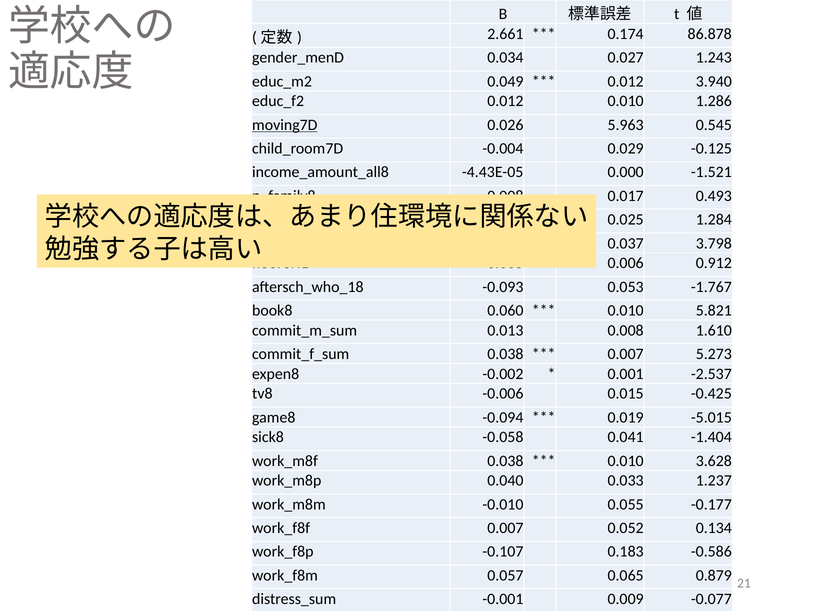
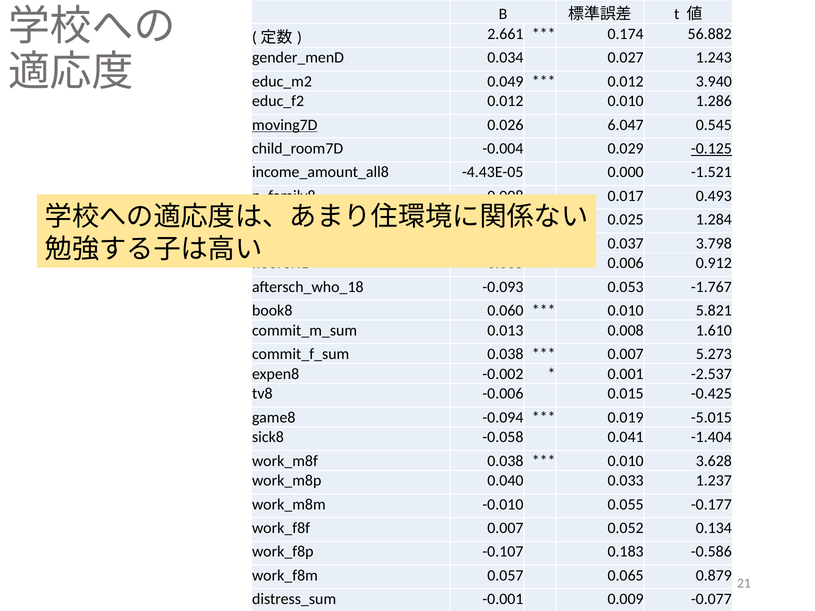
86.878: 86.878 -> 56.882 (710, 34)
5.963: 5.963 -> 6.047 (626, 125)
-0.125 underline: none -> present (711, 149)
